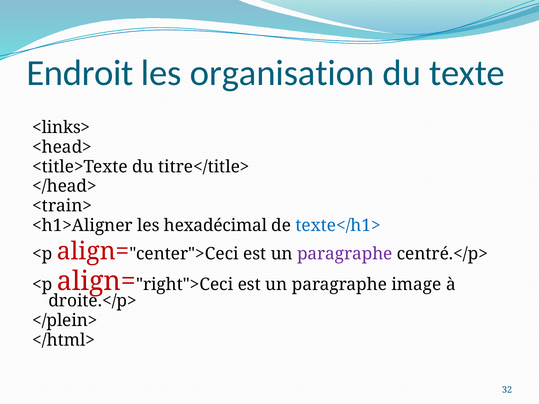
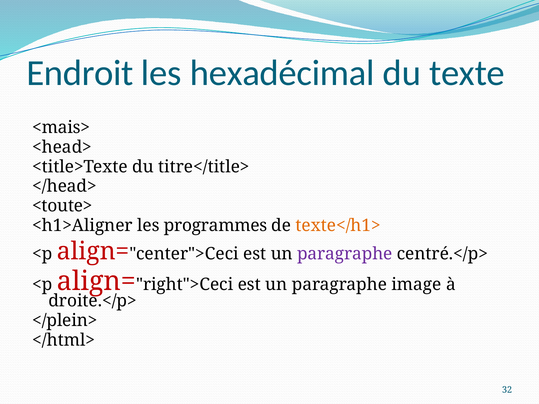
organisation: organisation -> hexadécimal (282, 73)
<links>: <links> -> <mais> (61, 128)
<train>: <train> -> <toute> (62, 206)
hexadécimal: hexadécimal -> programmes (216, 226)
texte</h1> colour: blue -> orange (338, 226)
